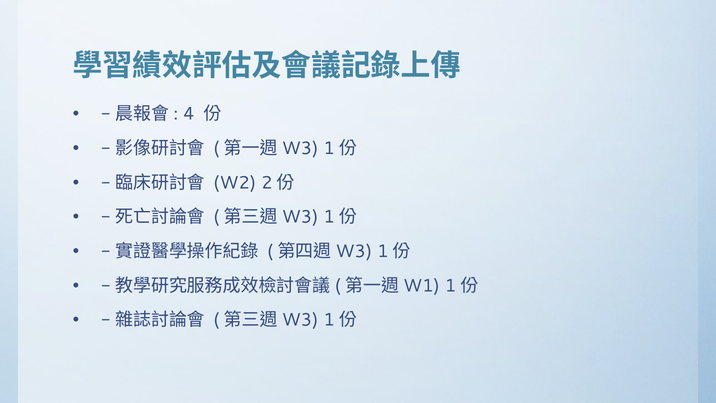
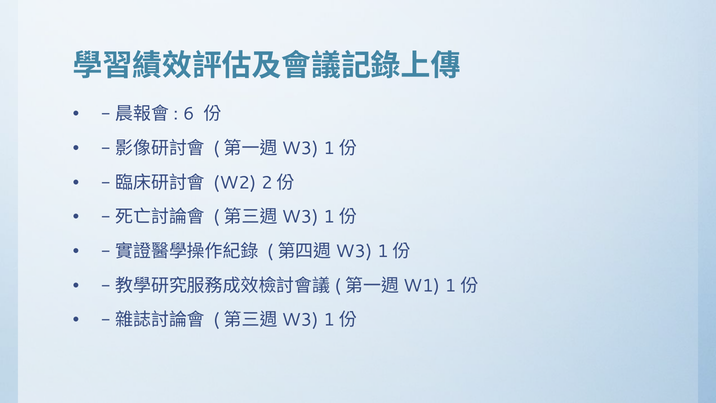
4: 4 -> 6 (189, 114)
